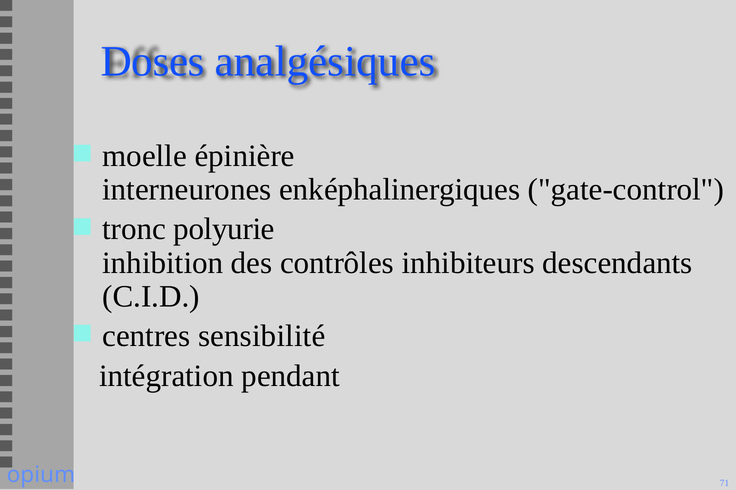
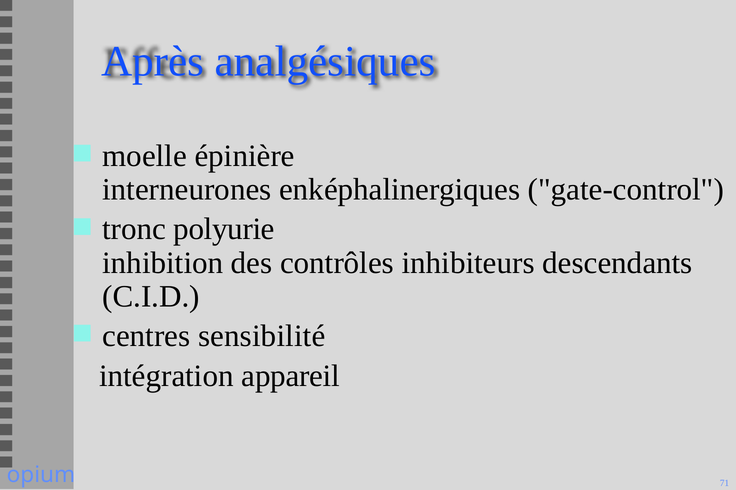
Doses: Doses -> Après (153, 61)
pendant: pendant -> appareil (291, 376)
